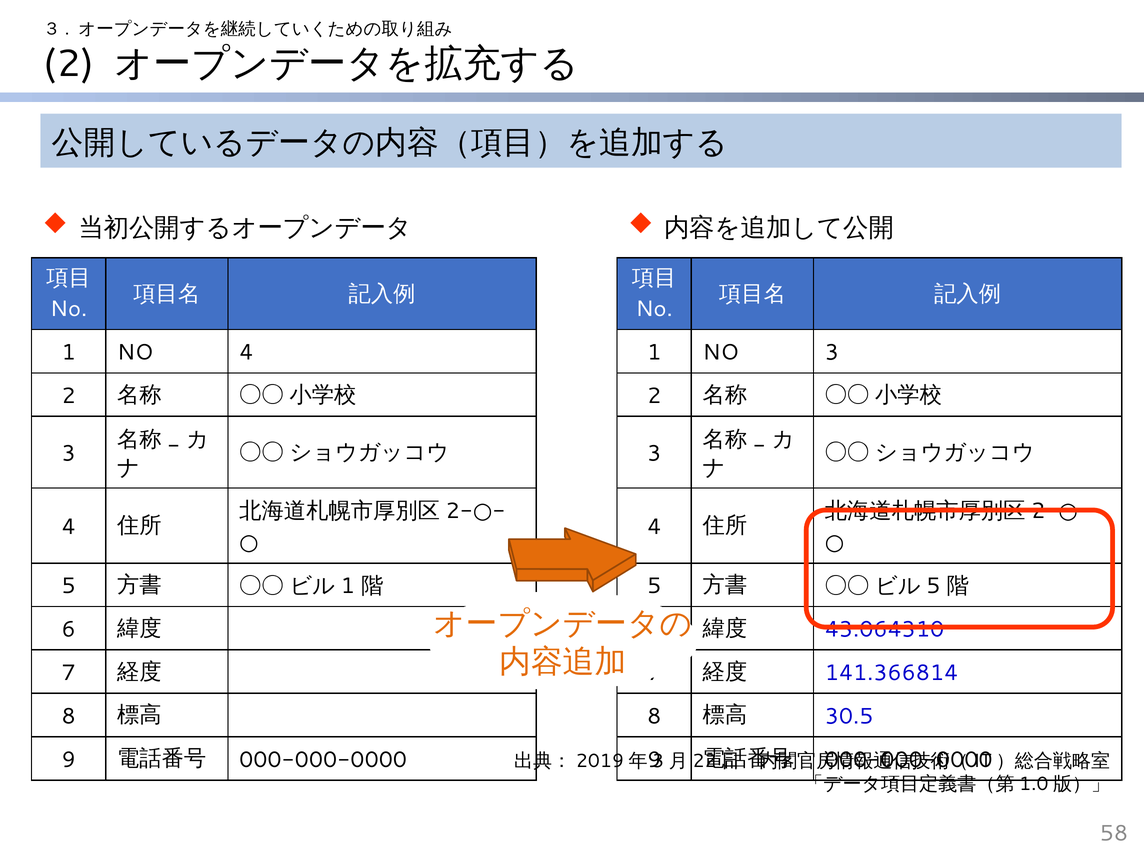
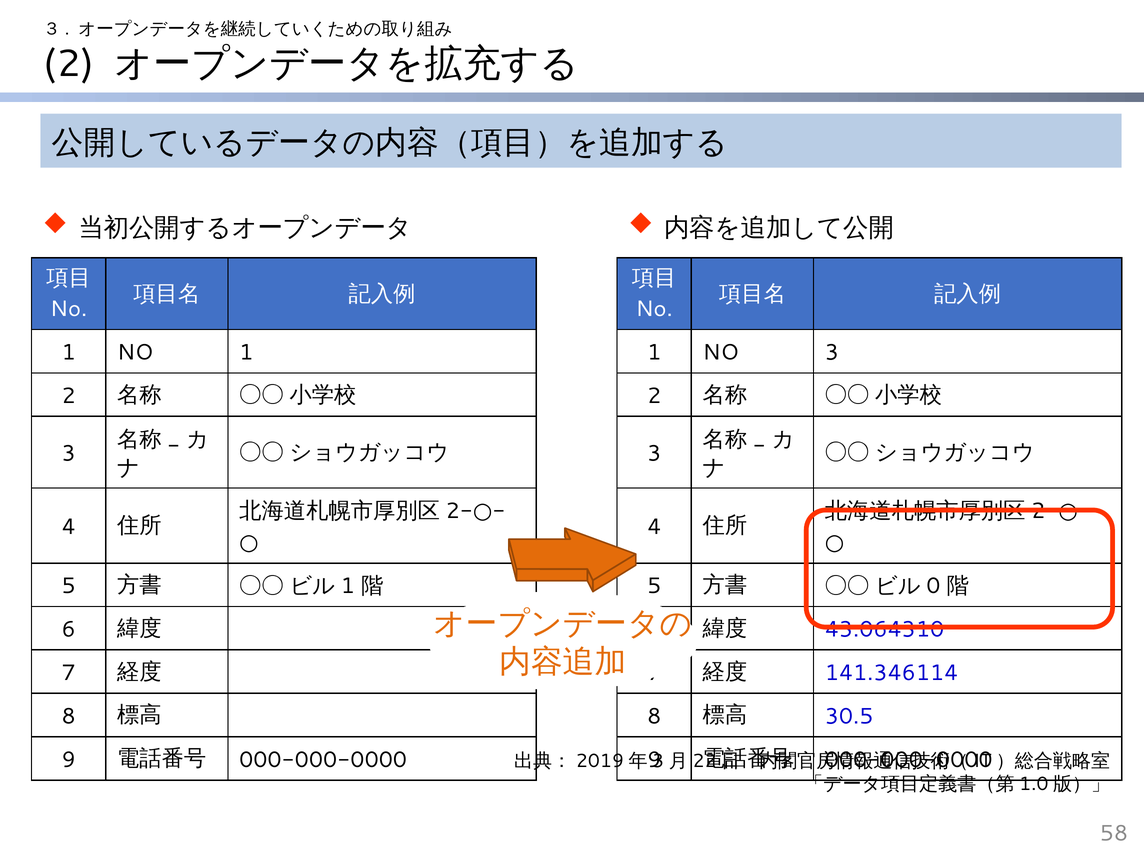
NO 4: 4 -> 1 (246, 352)
5: 5 -> 0 (933, 586)
141.366814: 141.366814 -> 141.346114 (892, 673)
